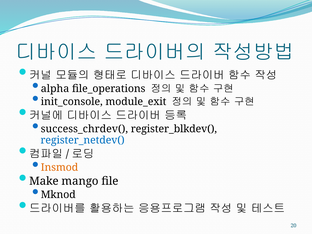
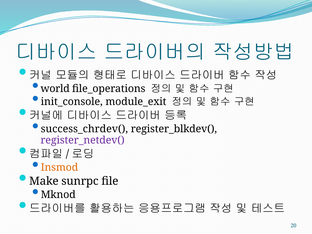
alpha: alpha -> world (55, 89)
register_netdev( colour: blue -> purple (83, 140)
mango: mango -> sunrpc (80, 181)
